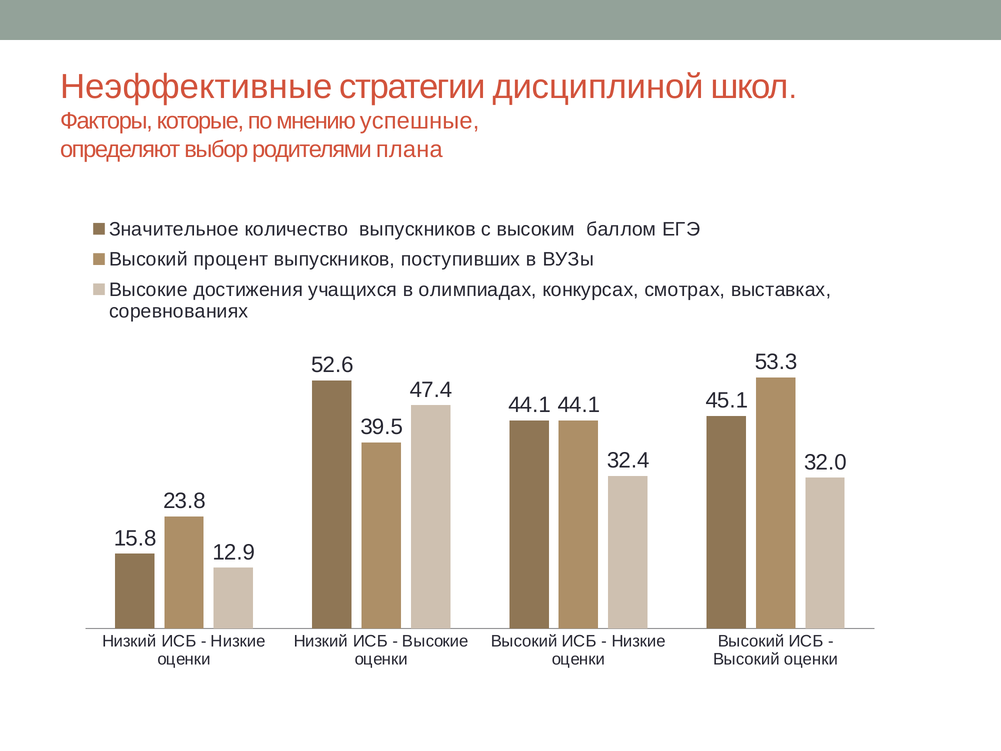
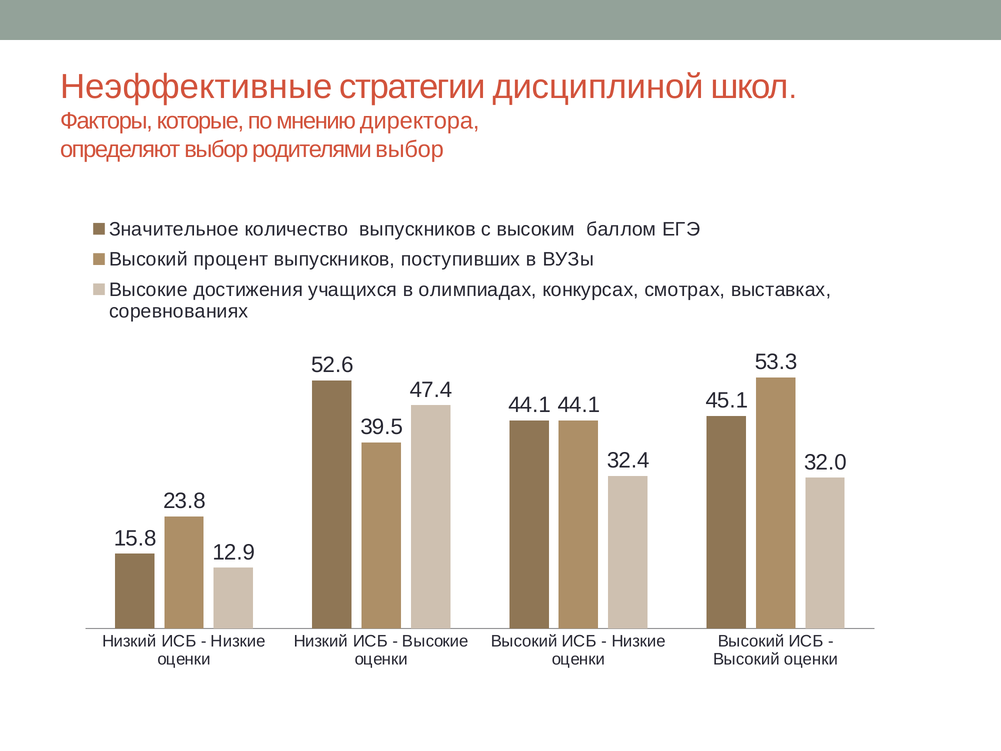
успешные: успешные -> директора (420, 121)
родителями плана: плана -> выбор (410, 149)
